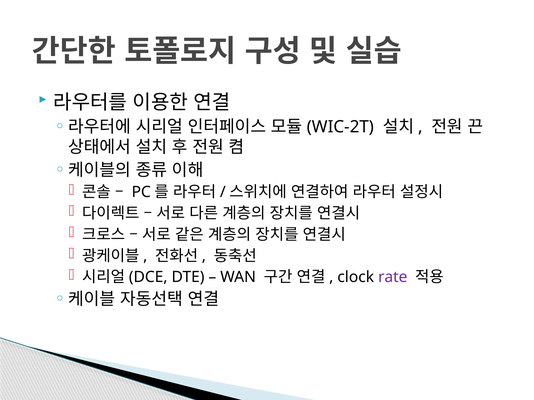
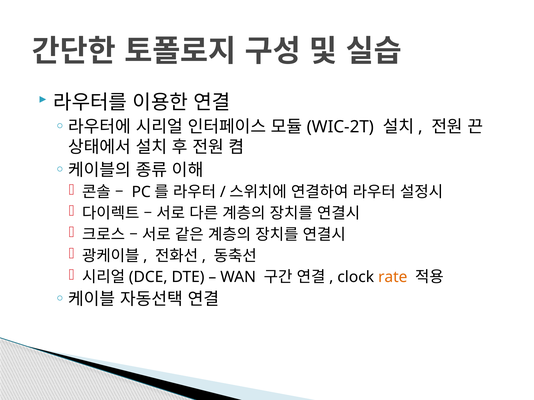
rate colour: purple -> orange (393, 277)
